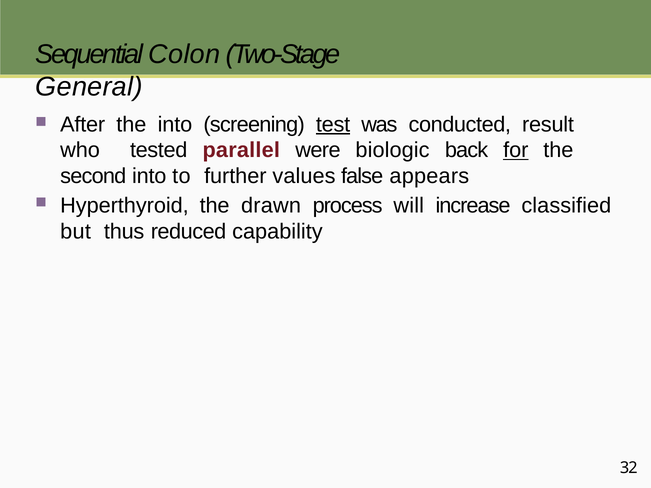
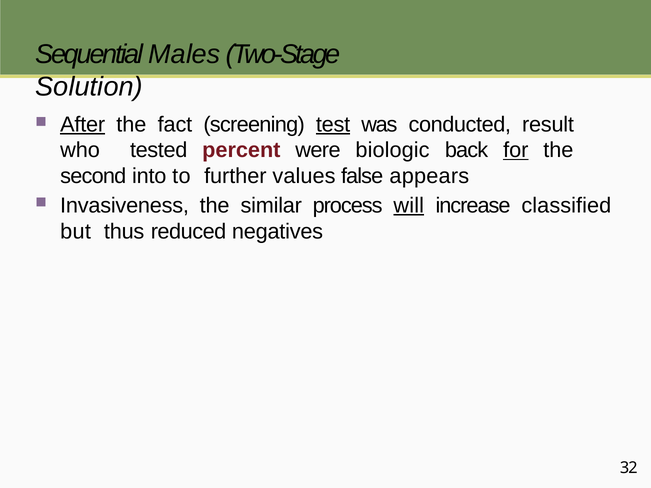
Colon: Colon -> Males (185, 54)
General: General -> Solution (89, 87)
After underline: none -> present (83, 125)
the into: into -> fact (175, 125)
parallel: parallel -> percent (241, 150)
Hyperthyroid: Hyperthyroid -> Invasiveness (125, 206)
drawn: drawn -> similar (271, 206)
will underline: none -> present (409, 206)
capability: capability -> negatives (278, 232)
